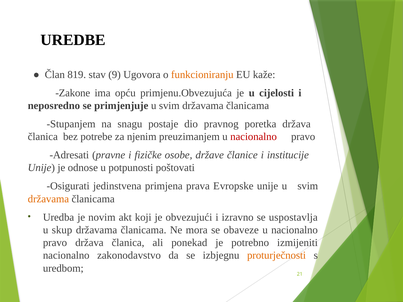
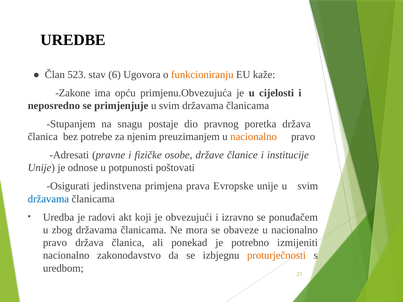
819: 819 -> 523 (77, 75)
9: 9 -> 6 (115, 75)
nacionalno colour: red -> orange (254, 137)
državama colour: orange -> blue (48, 199)
novim: novim -> radovi (102, 217)
uspostavlja: uspostavlja -> ponuđačem (293, 217)
skup: skup -> zbog (62, 230)
